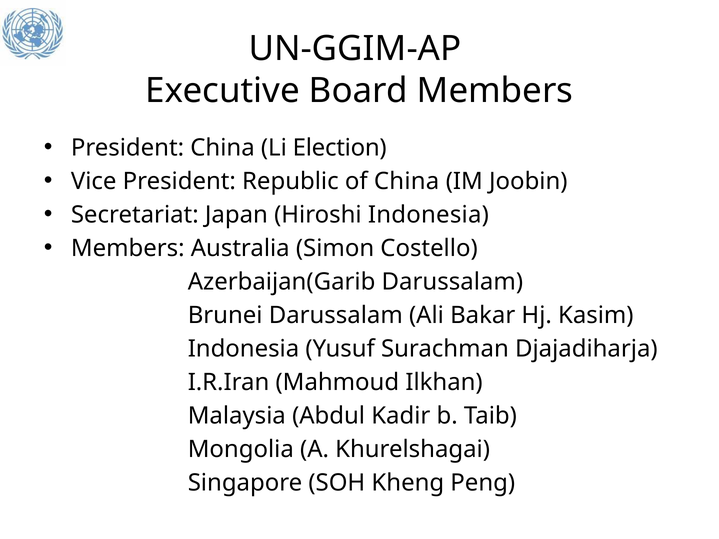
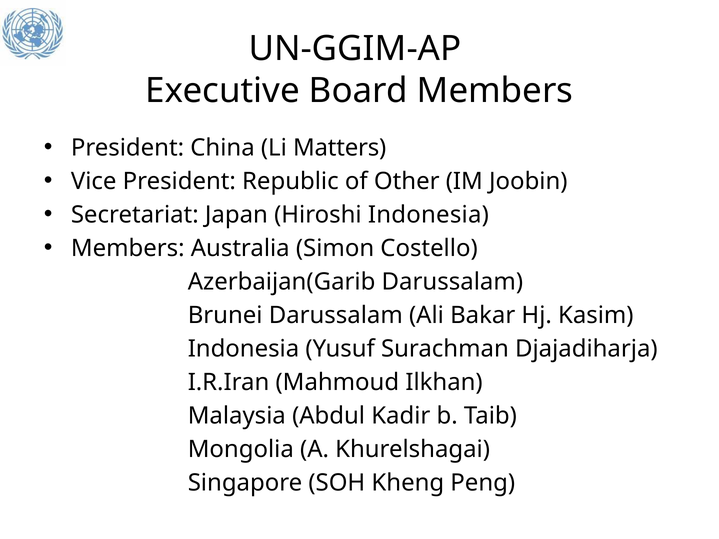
Election: Election -> Matters (340, 148)
of China: China -> Other (407, 181)
